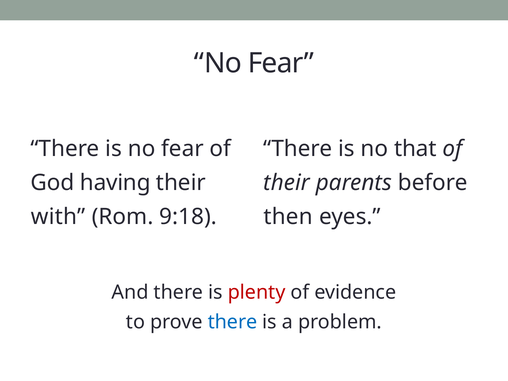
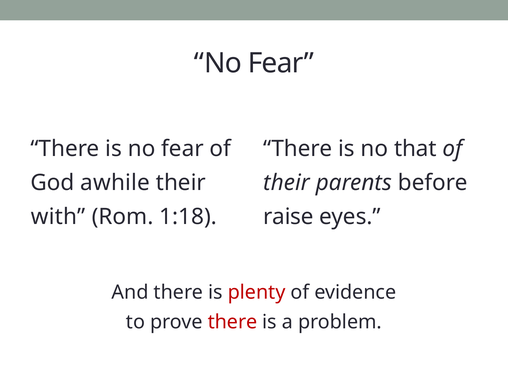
having: having -> awhile (115, 183)
9:18: 9:18 -> 1:18 (188, 217)
then: then -> raise (288, 217)
there colour: blue -> red (233, 322)
